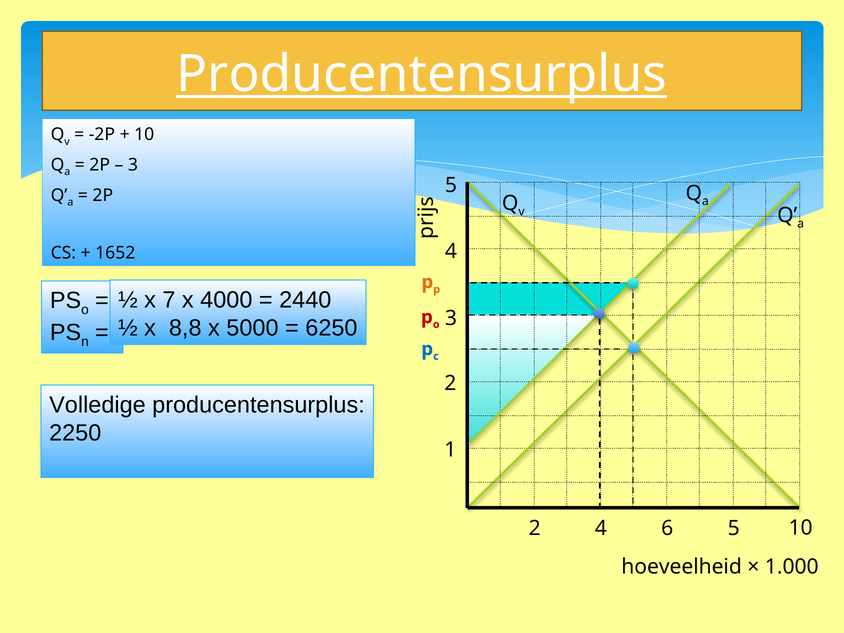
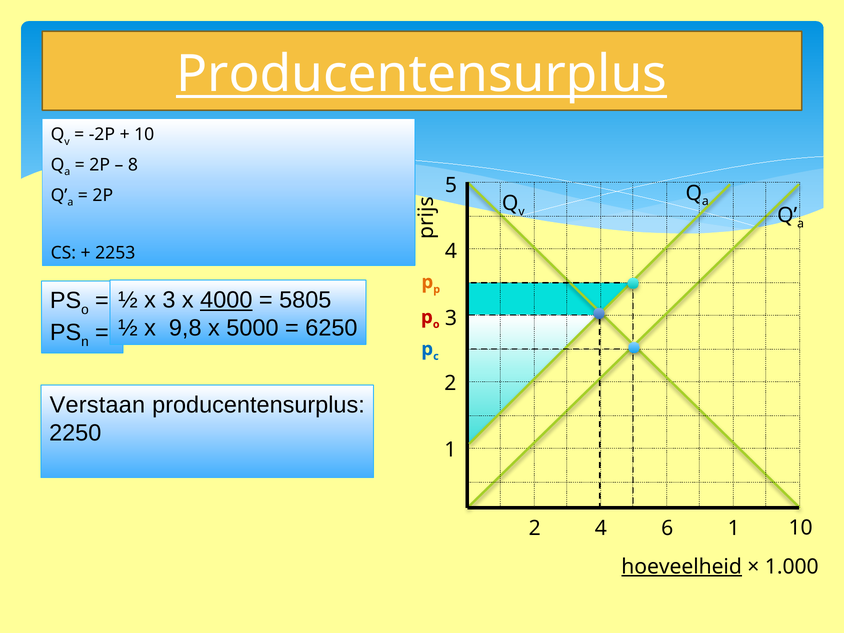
3: 3 -> 8 (133, 165)
1652: 1652 -> 2253 (115, 253)
x 7: 7 -> 3 (169, 300)
4000 underline: none -> present (226, 300)
2440: 2440 -> 5805 (305, 300)
8,8: 8,8 -> 9,8 (185, 328)
Volledige: Volledige -> Verstaan (97, 405)
6 5: 5 -> 1 (734, 528)
hoeveelheid underline: none -> present (682, 567)
